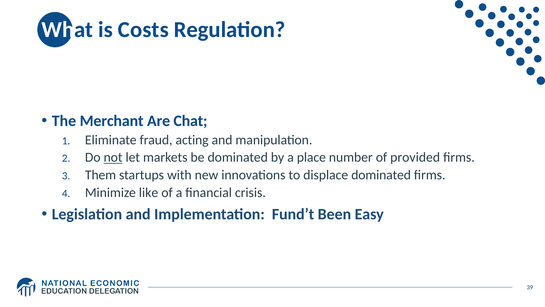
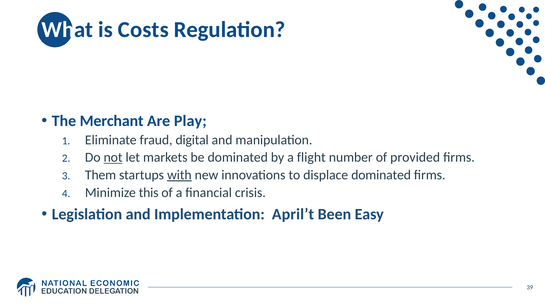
Chat: Chat -> Play (190, 121)
acting: acting -> digital (192, 140)
place: place -> flight (311, 157)
with underline: none -> present (179, 175)
like: like -> this (149, 192)
Fund’t: Fund’t -> April’t (293, 214)
